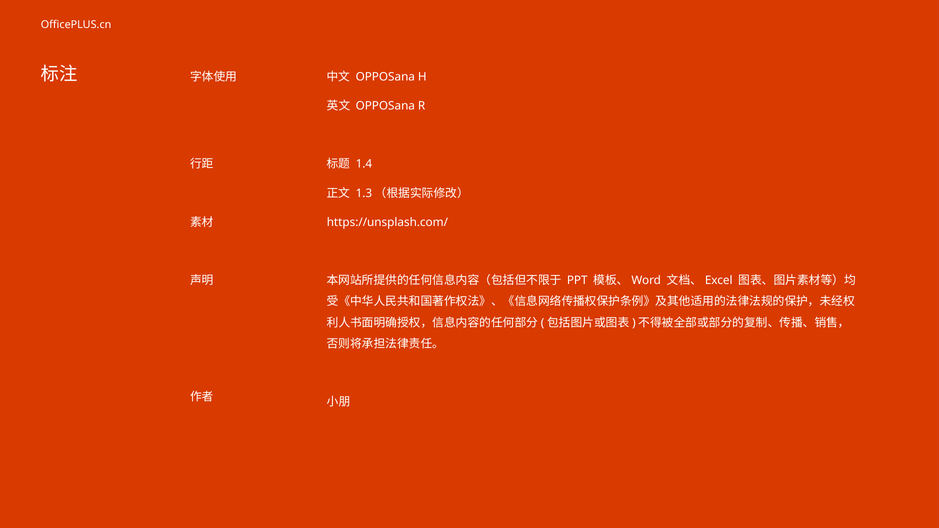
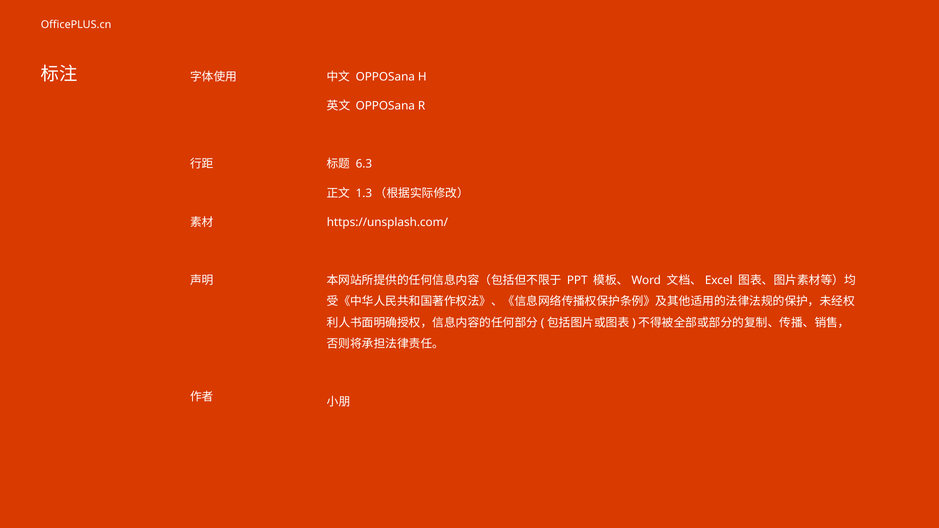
1.4: 1.4 -> 6.3 (364, 164)
